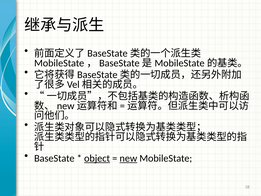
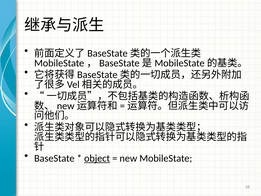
new underline: present -> none (128, 158)
